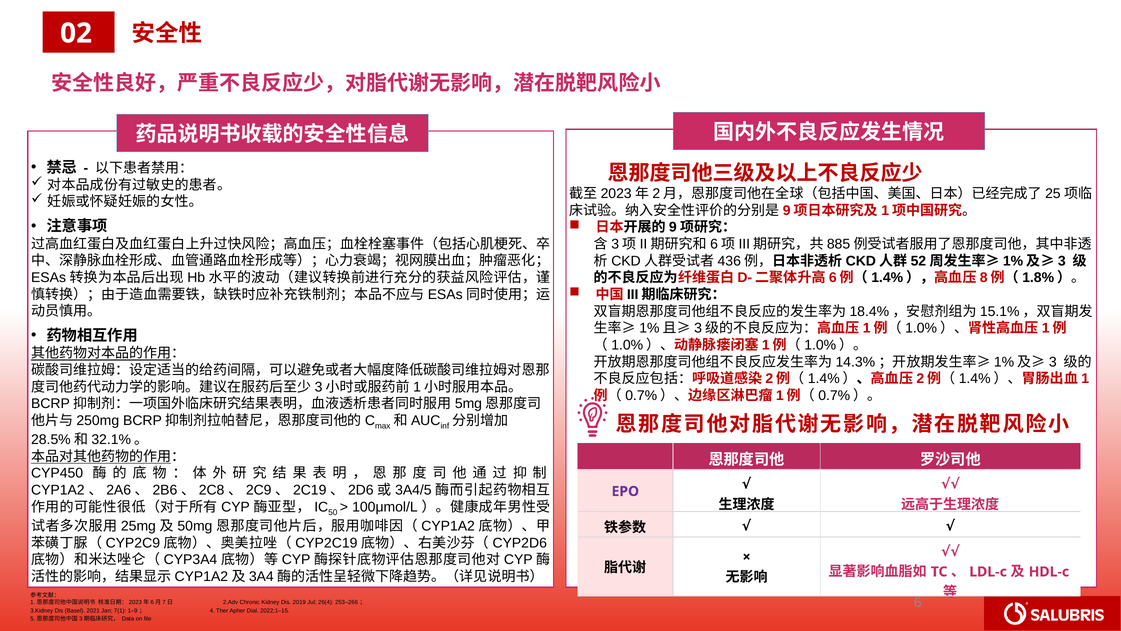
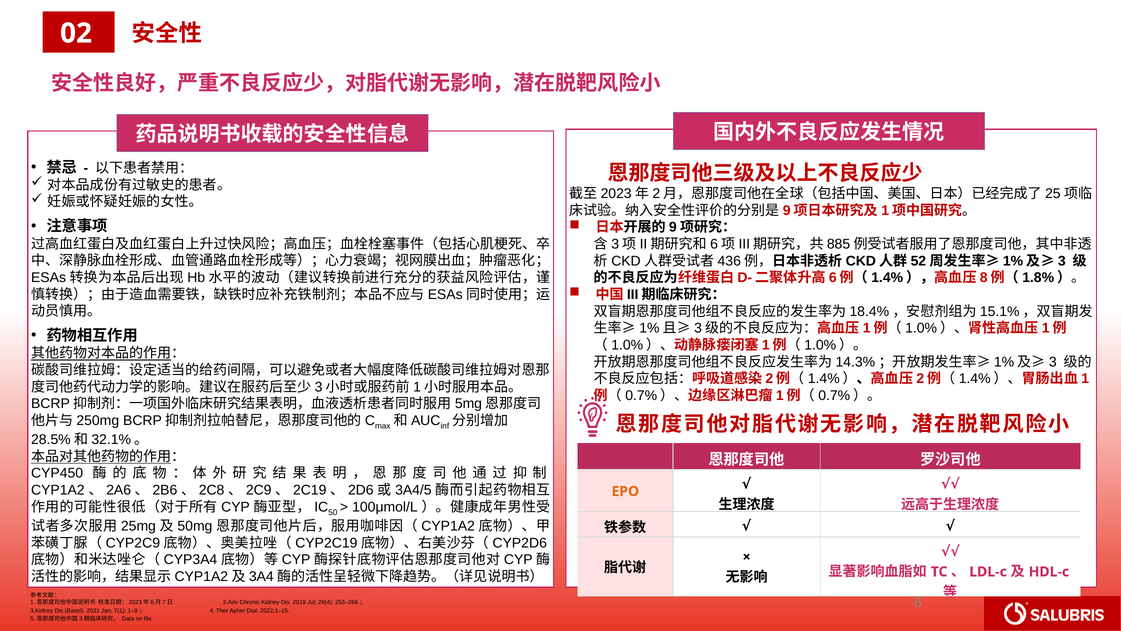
EPO colour: purple -> orange (625, 491)
